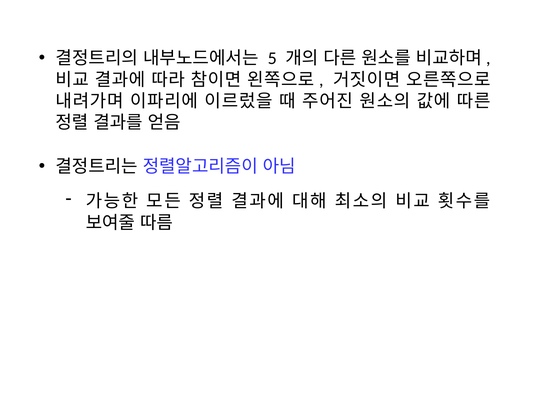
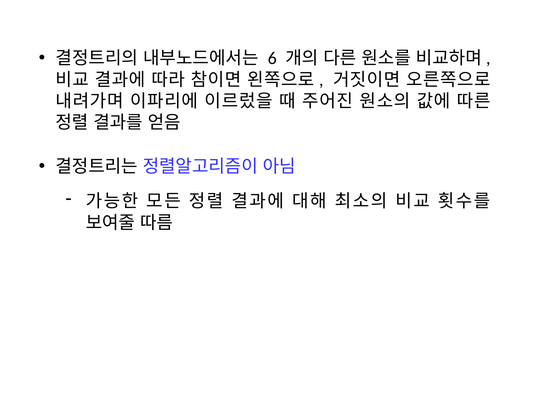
5: 5 -> 6 (272, 58)
